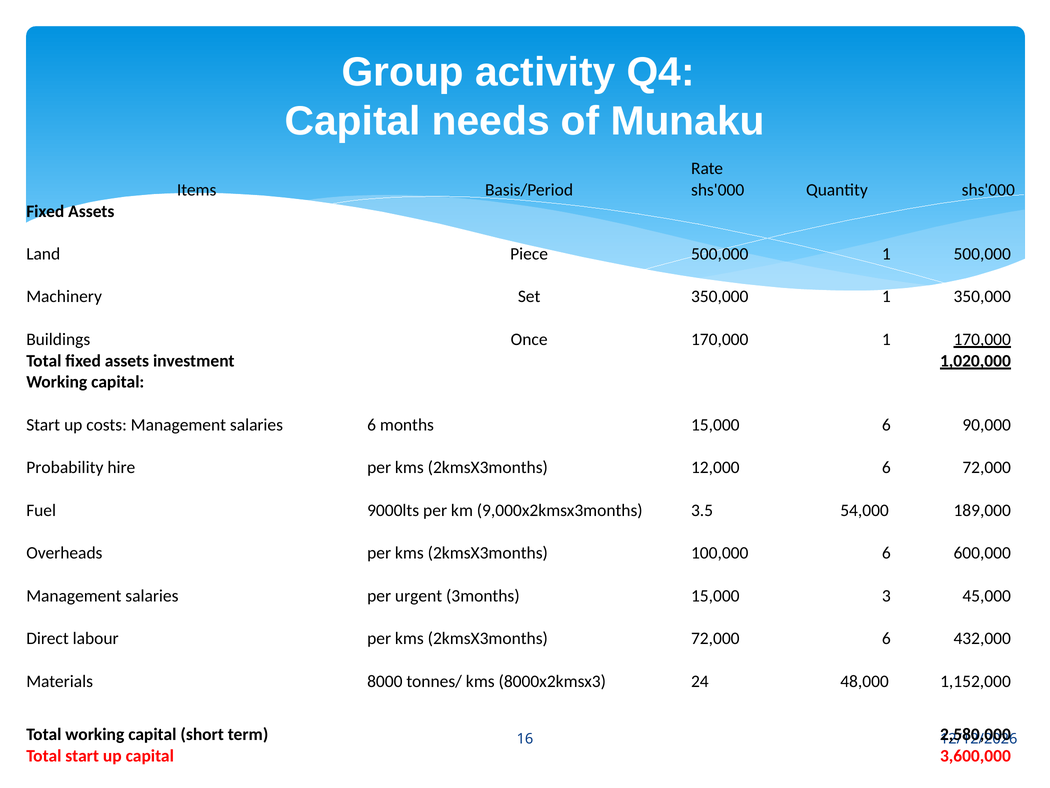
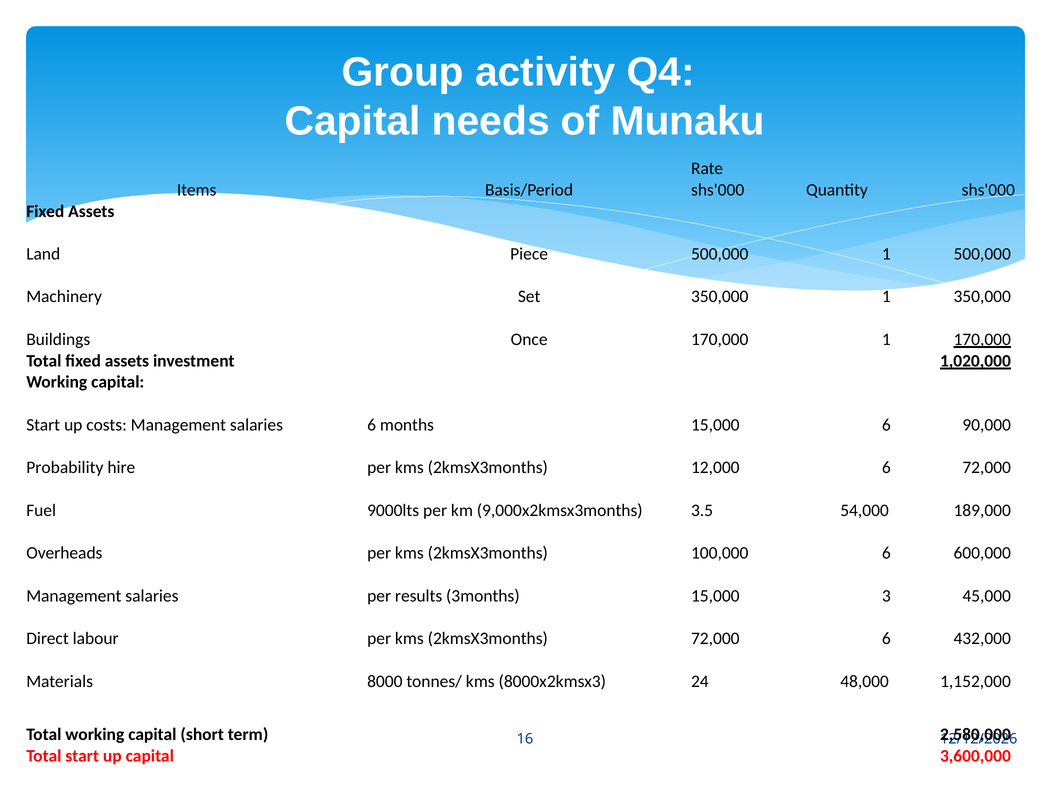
urgent: urgent -> results (419, 595)
